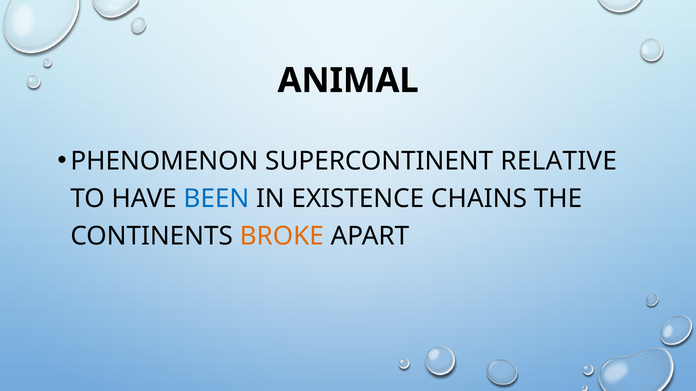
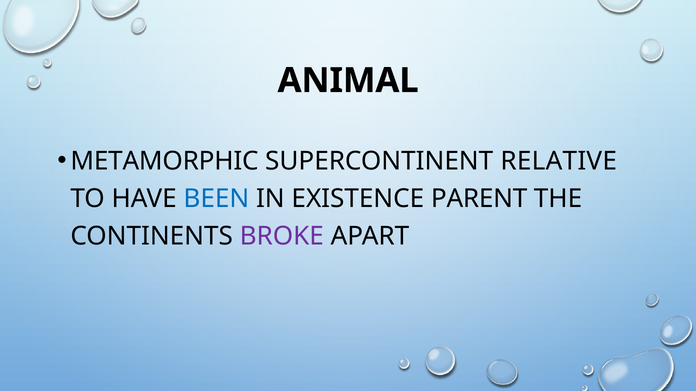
PHENOMENON: PHENOMENON -> METAMORPHIC (164, 161)
CHAINS: CHAINS -> PARENT (479, 199)
BROKE colour: orange -> purple (282, 237)
